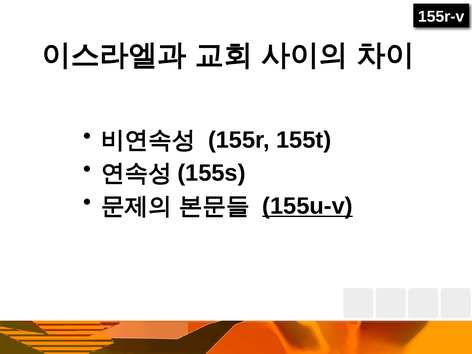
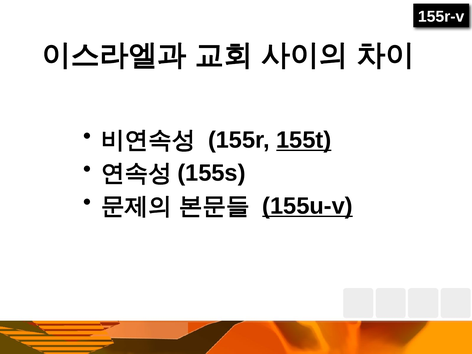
155t underline: none -> present (304, 140)
